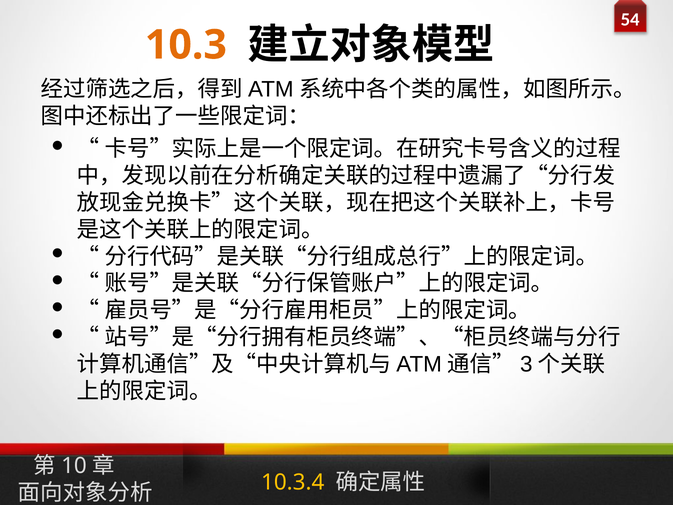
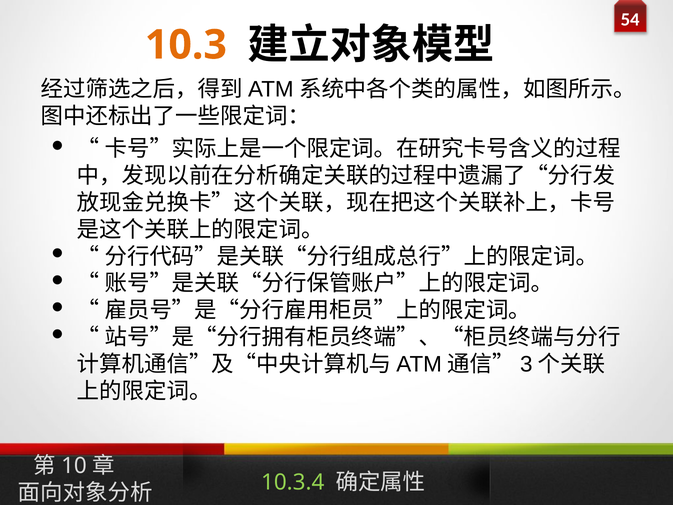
10.3.4 colour: yellow -> light green (293, 482)
